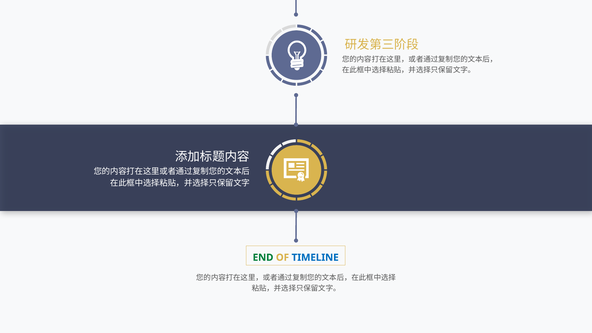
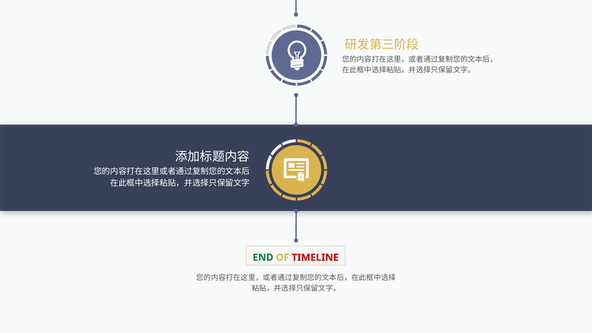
TIMELINE colour: blue -> red (315, 258)
